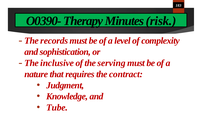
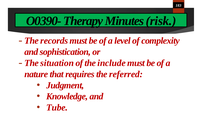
inclusive: inclusive -> situation (57, 63)
serving: serving -> include (112, 63)
contract: contract -> referred (126, 74)
